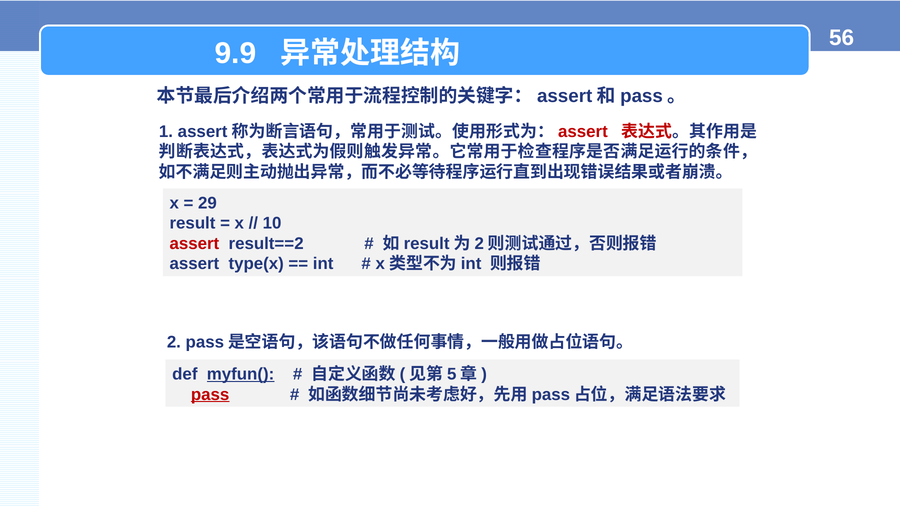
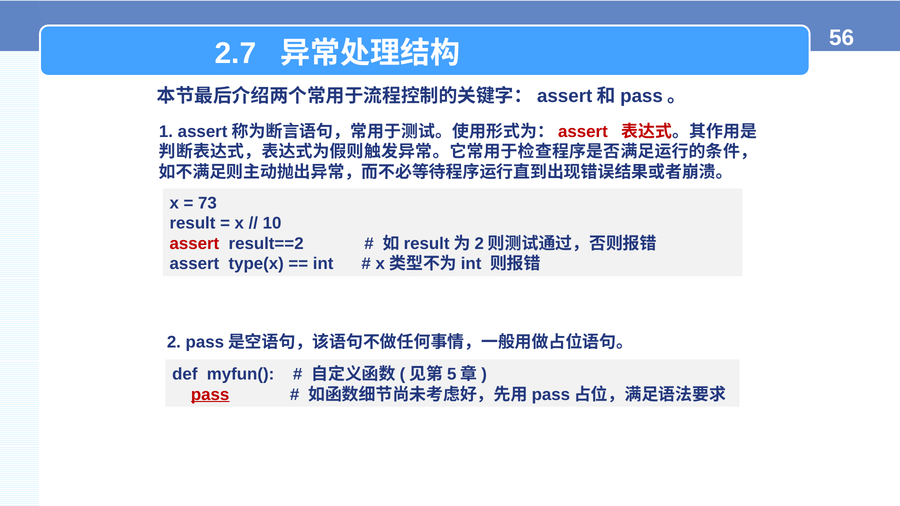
9.9: 9.9 -> 2.7 (236, 53)
29: 29 -> 73 (207, 203)
myfun( underline: present -> none (241, 374)
